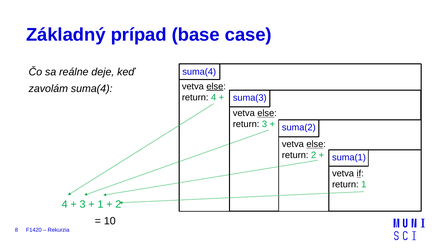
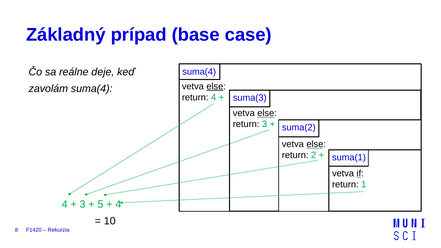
1: 1 -> 5 (100, 204)
2: 2 -> 4 (118, 204)
